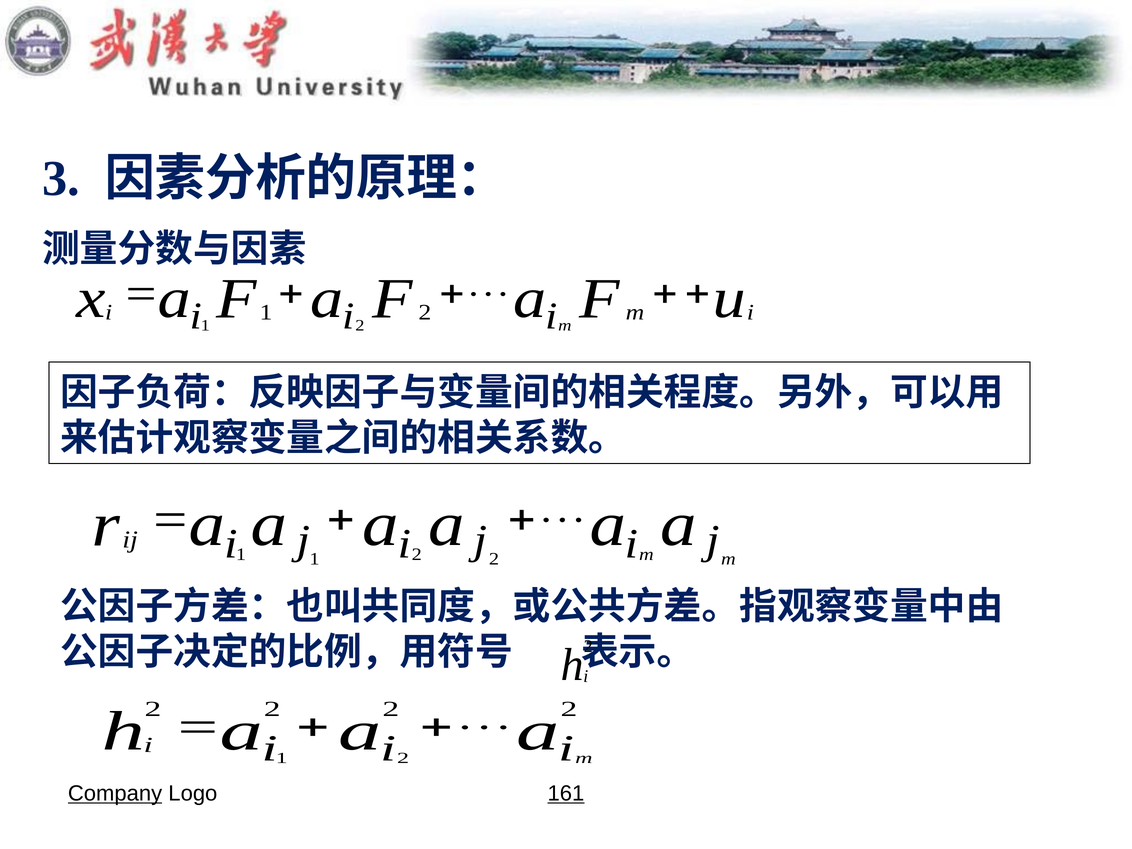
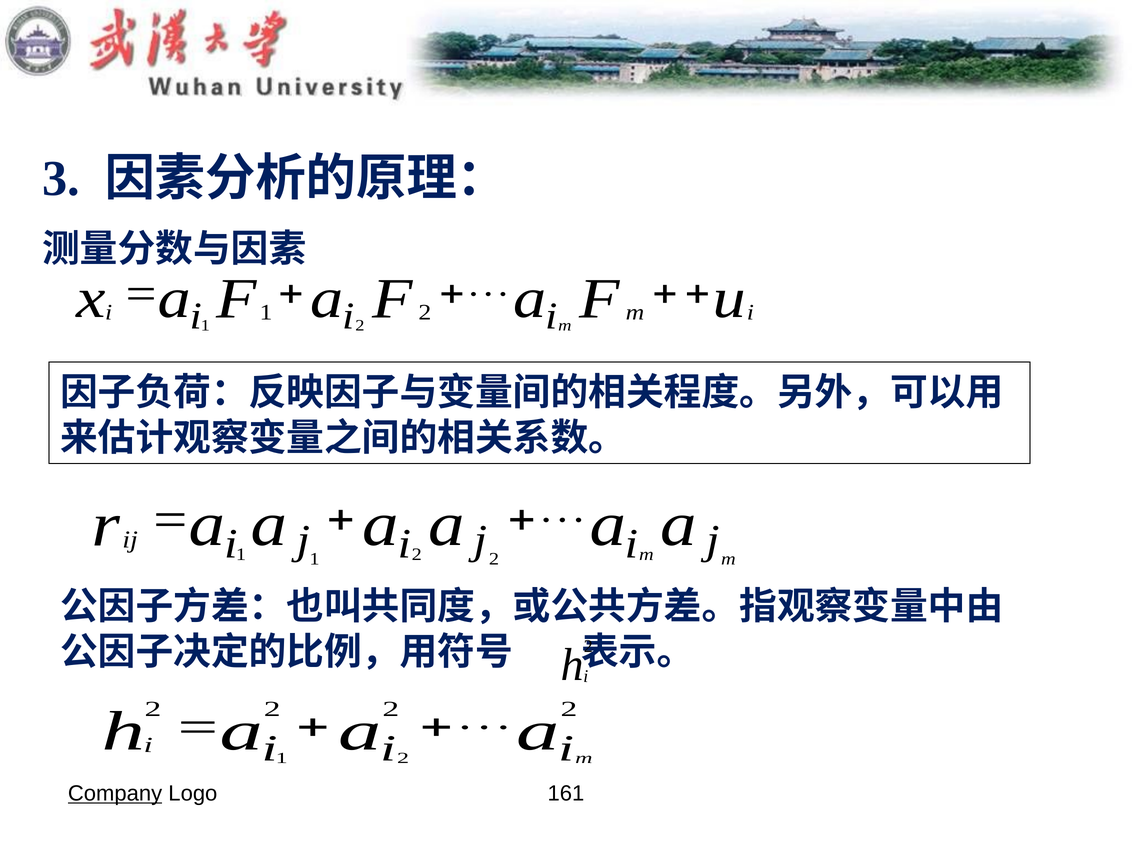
161 underline: present -> none (566, 794)
